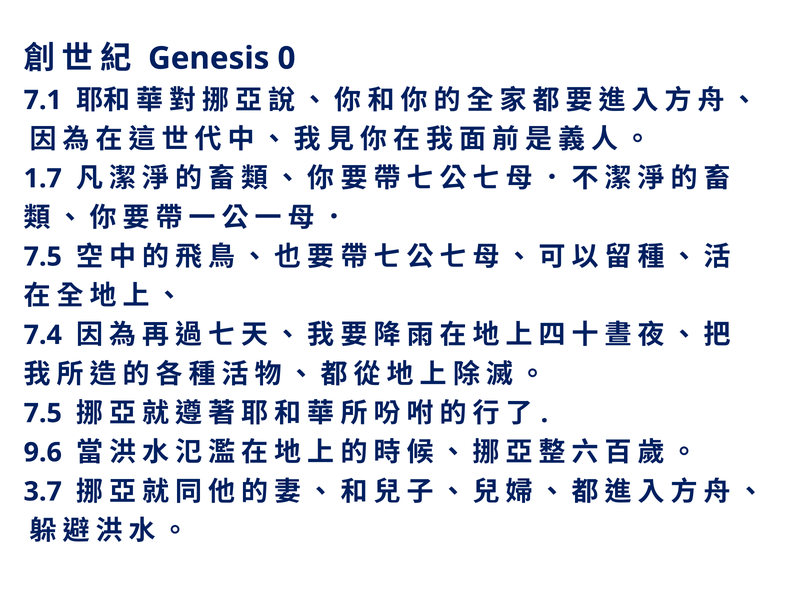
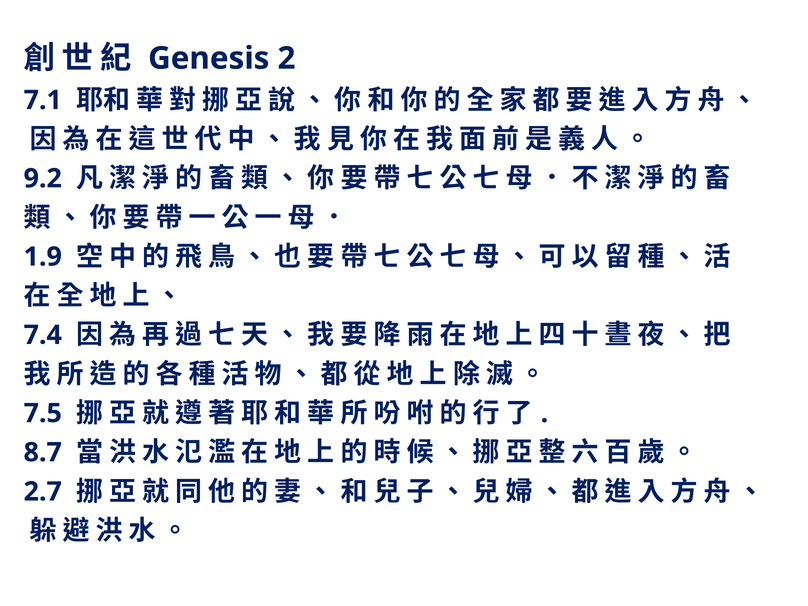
0: 0 -> 2 (287, 58)
1.7: 1.7 -> 9.2 (43, 178)
7.5: 7.5 -> 1.9 (43, 257)
9.6: 9.6 -> 8.7 (43, 452)
3.7: 3.7 -> 2.7 (43, 492)
